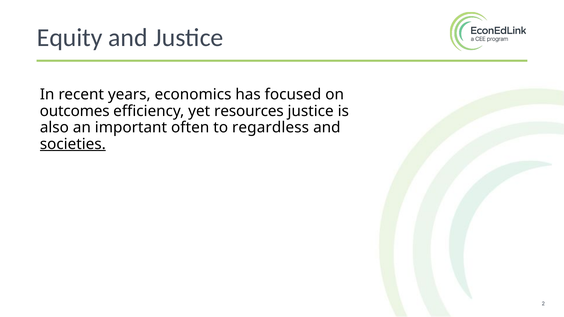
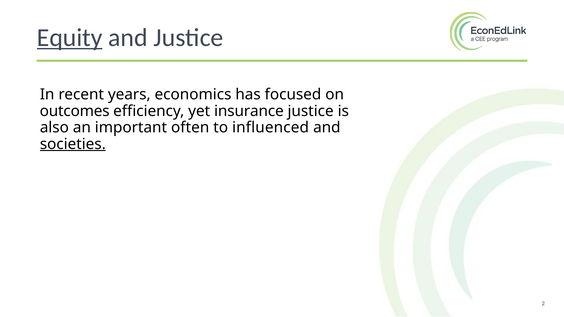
Equity underline: none -> present (70, 38)
resources: resources -> insurance (249, 111)
regardless: regardless -> influenced (271, 128)
